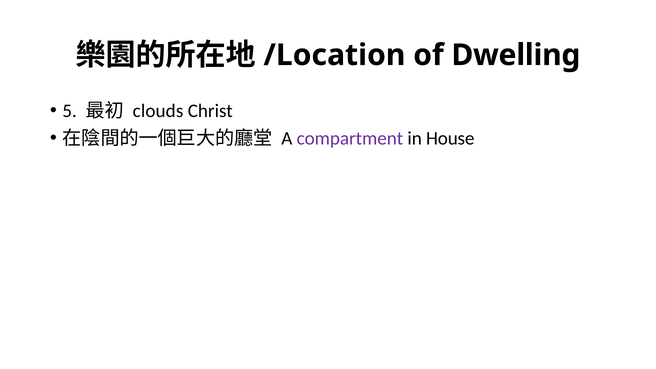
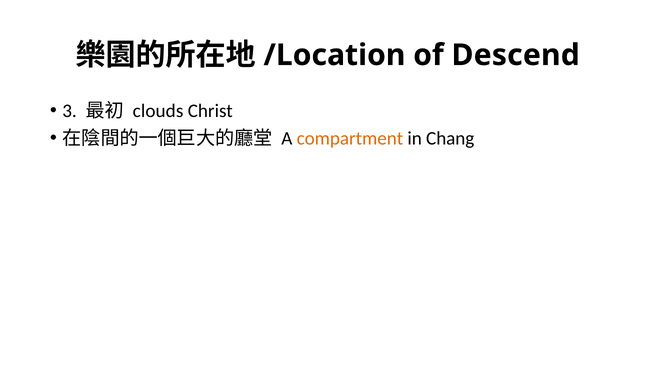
Dwelling: Dwelling -> Descend (516, 55)
5: 5 -> 3 (70, 111)
compartment colour: purple -> orange (350, 138)
House: House -> Chang (450, 138)
